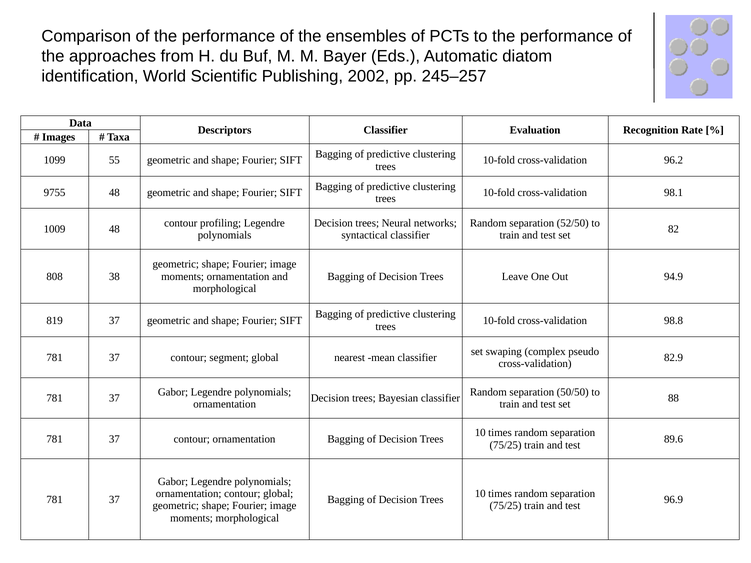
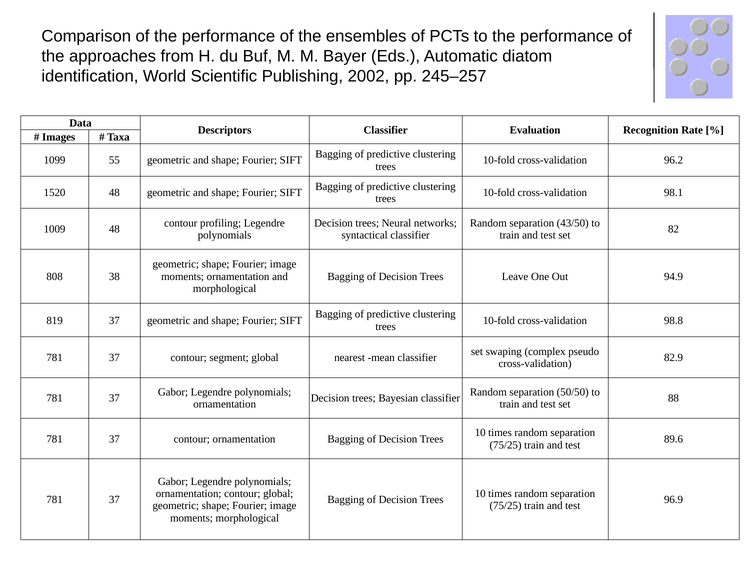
9755: 9755 -> 1520 (55, 193)
52/50: 52/50 -> 43/50 (573, 223)
